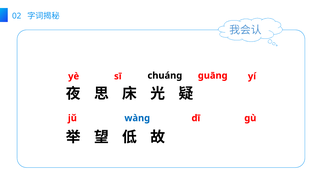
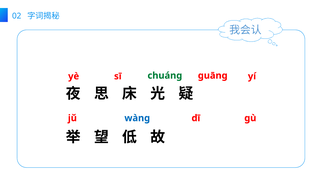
chuáng colour: black -> green (165, 76)
